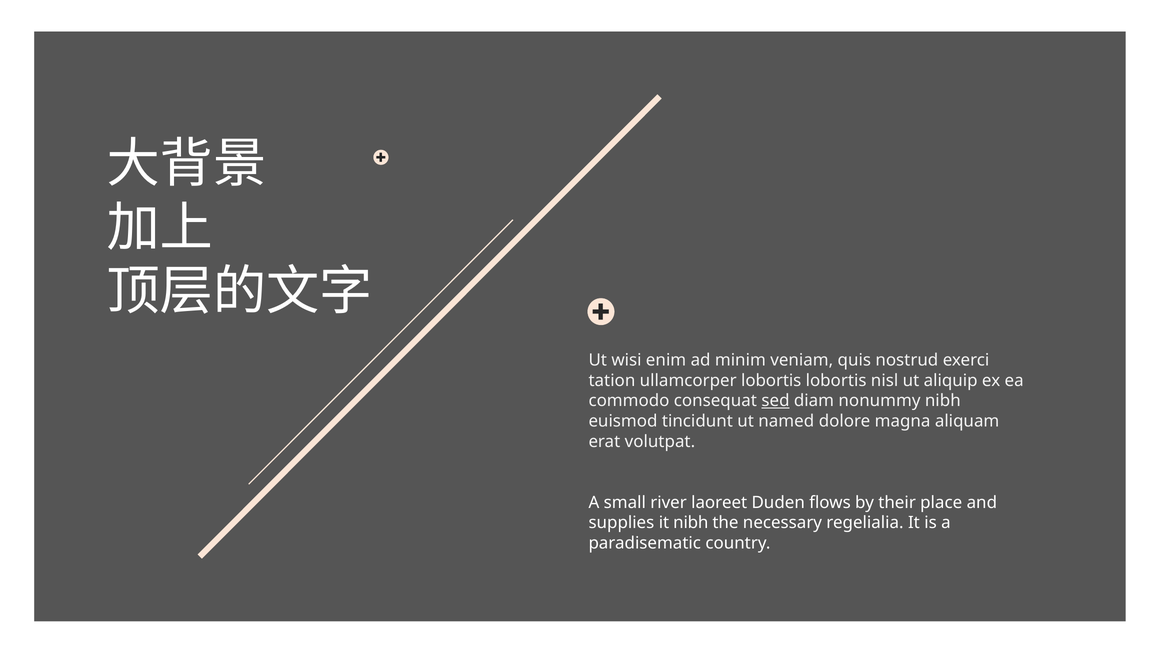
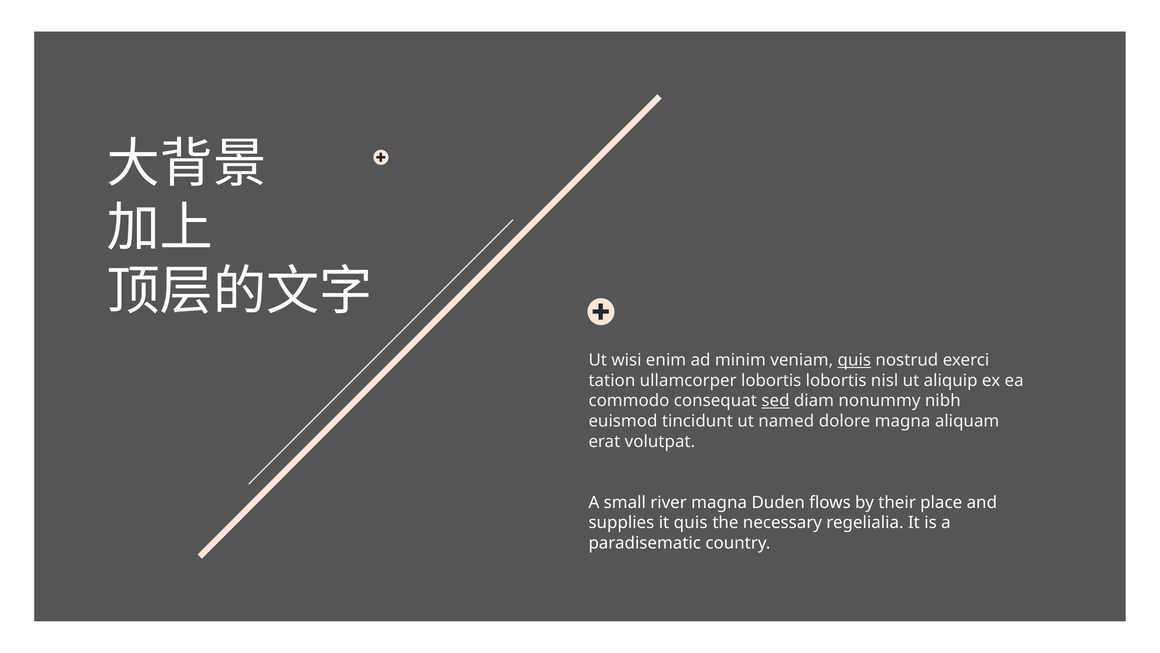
quis underline: none -> present (854, 360)
river laoreet: laoreet -> magna (719, 502)
it nibh: nibh -> quis (691, 522)
